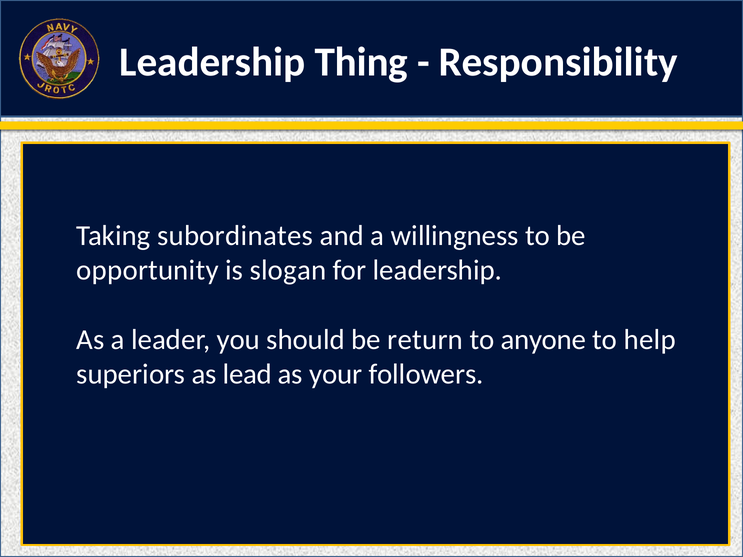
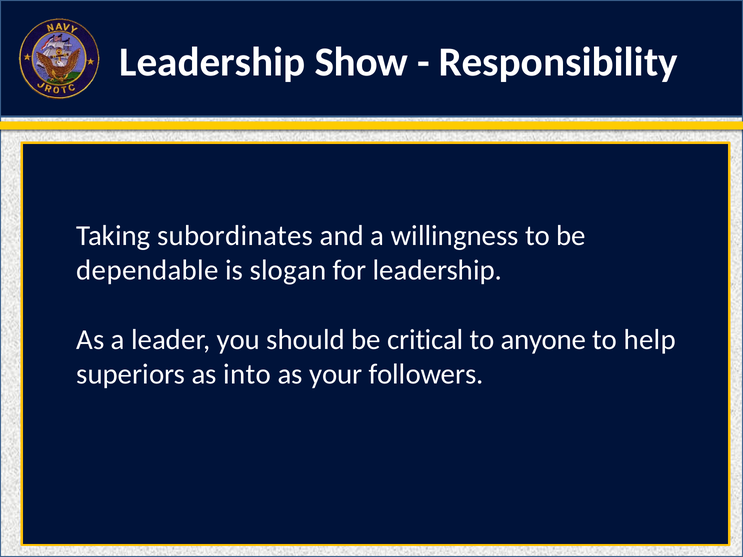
Thing: Thing -> Show (361, 62)
opportunity: opportunity -> dependable (147, 270)
return: return -> critical (425, 340)
lead: lead -> into (247, 374)
